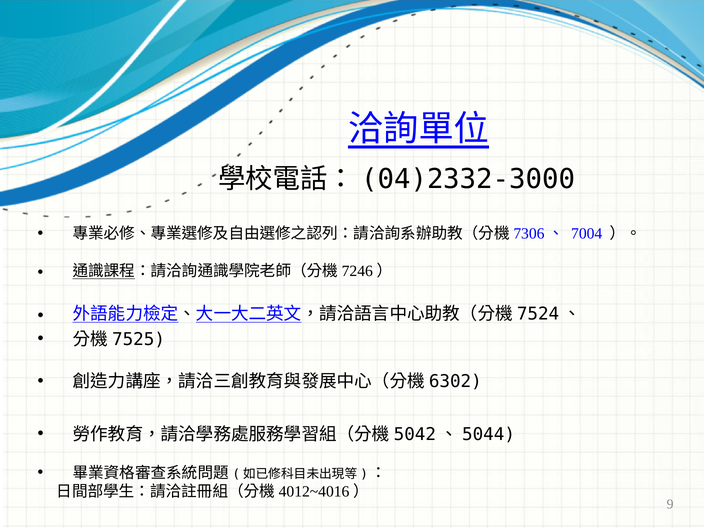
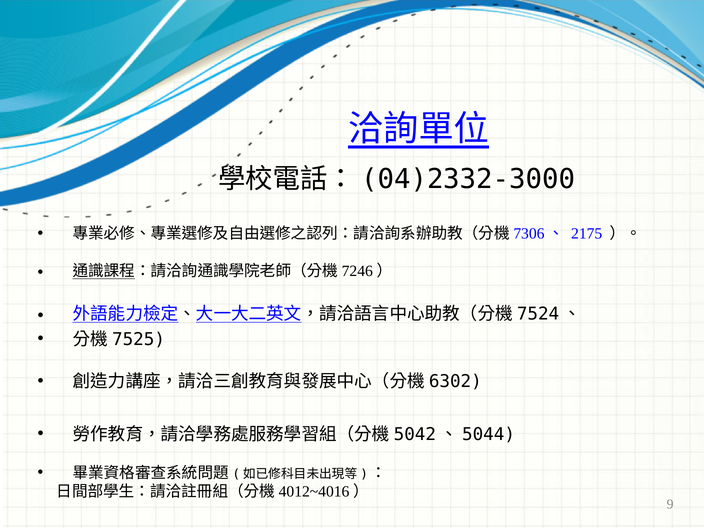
7004: 7004 -> 2175 (587, 234)
